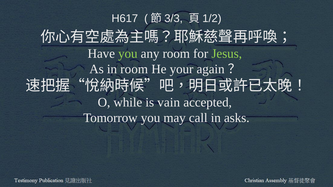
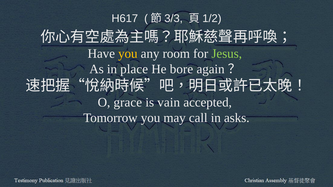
you colour: light green -> yellow (128, 54)
in room: room -> place (134, 69)
your: your -> bore (181, 69)
while: while -> grace (128, 102)
